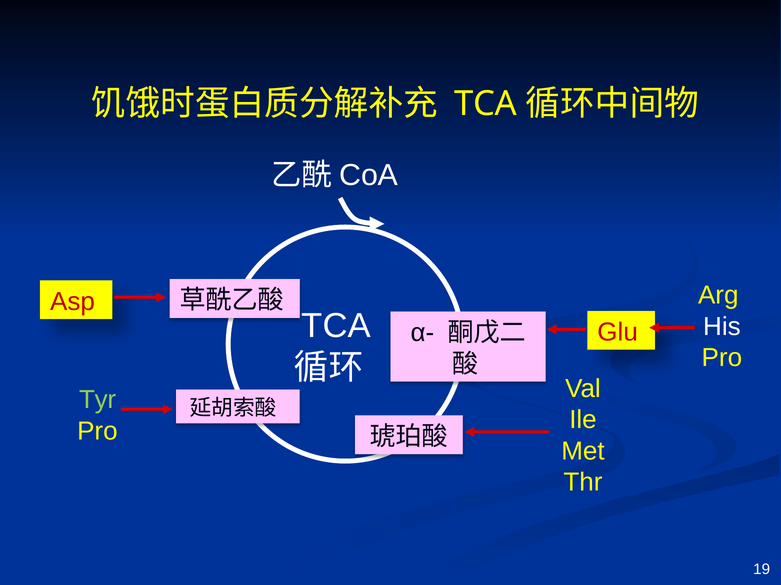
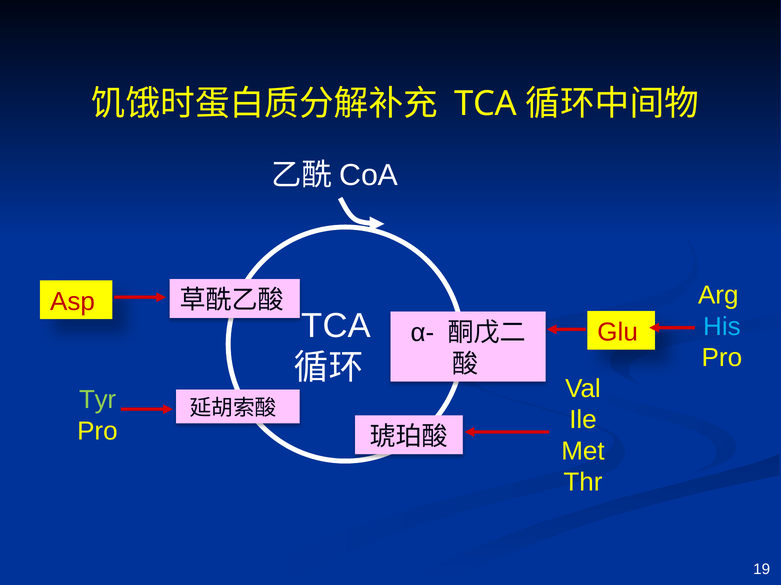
His colour: white -> light blue (722, 327)
